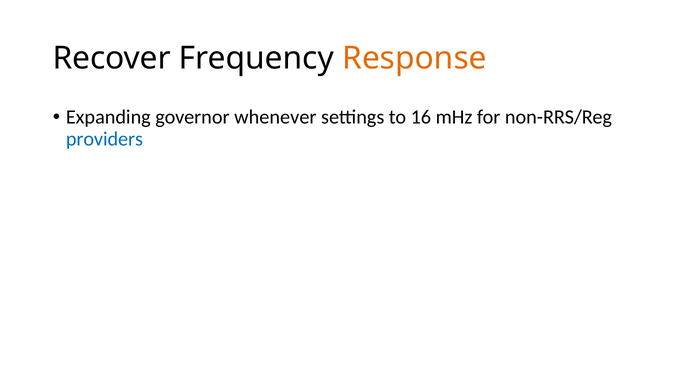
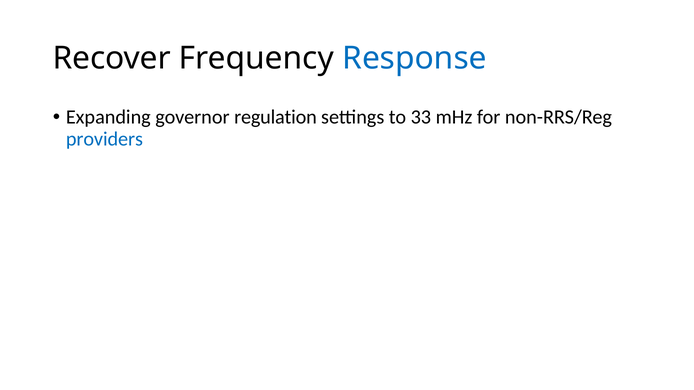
Response colour: orange -> blue (415, 58)
whenever: whenever -> regulation (275, 117)
16: 16 -> 33 (421, 117)
